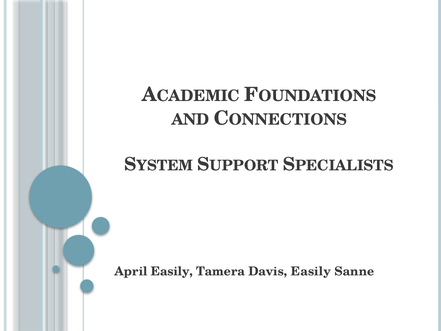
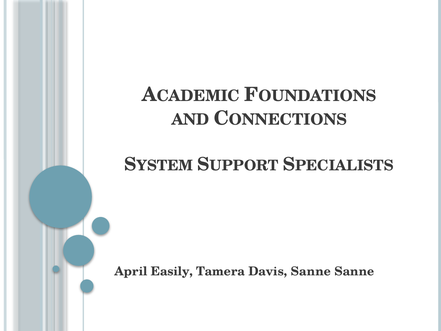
Davis Easily: Easily -> Sanne (311, 271)
